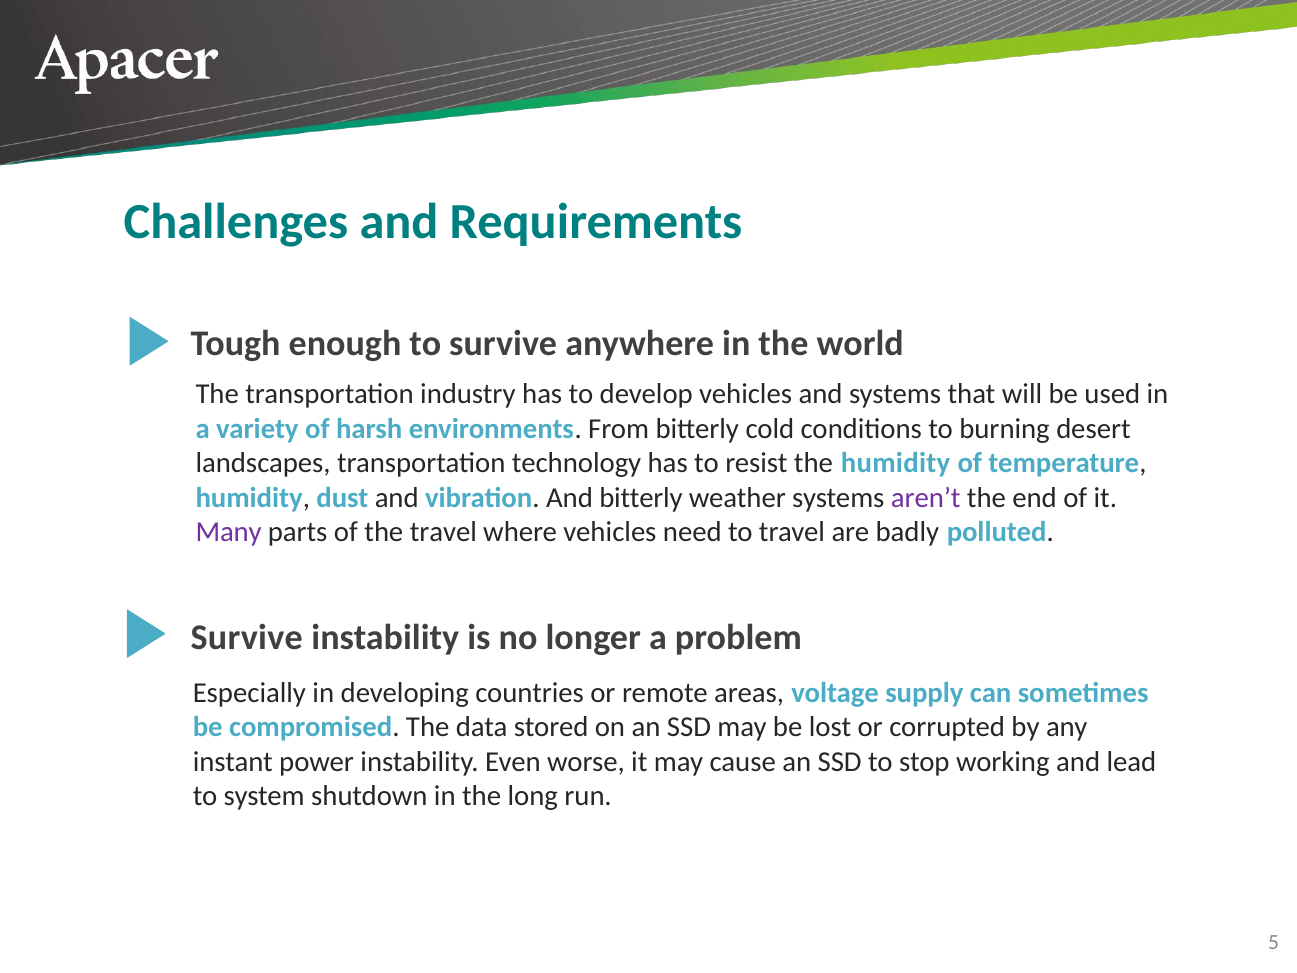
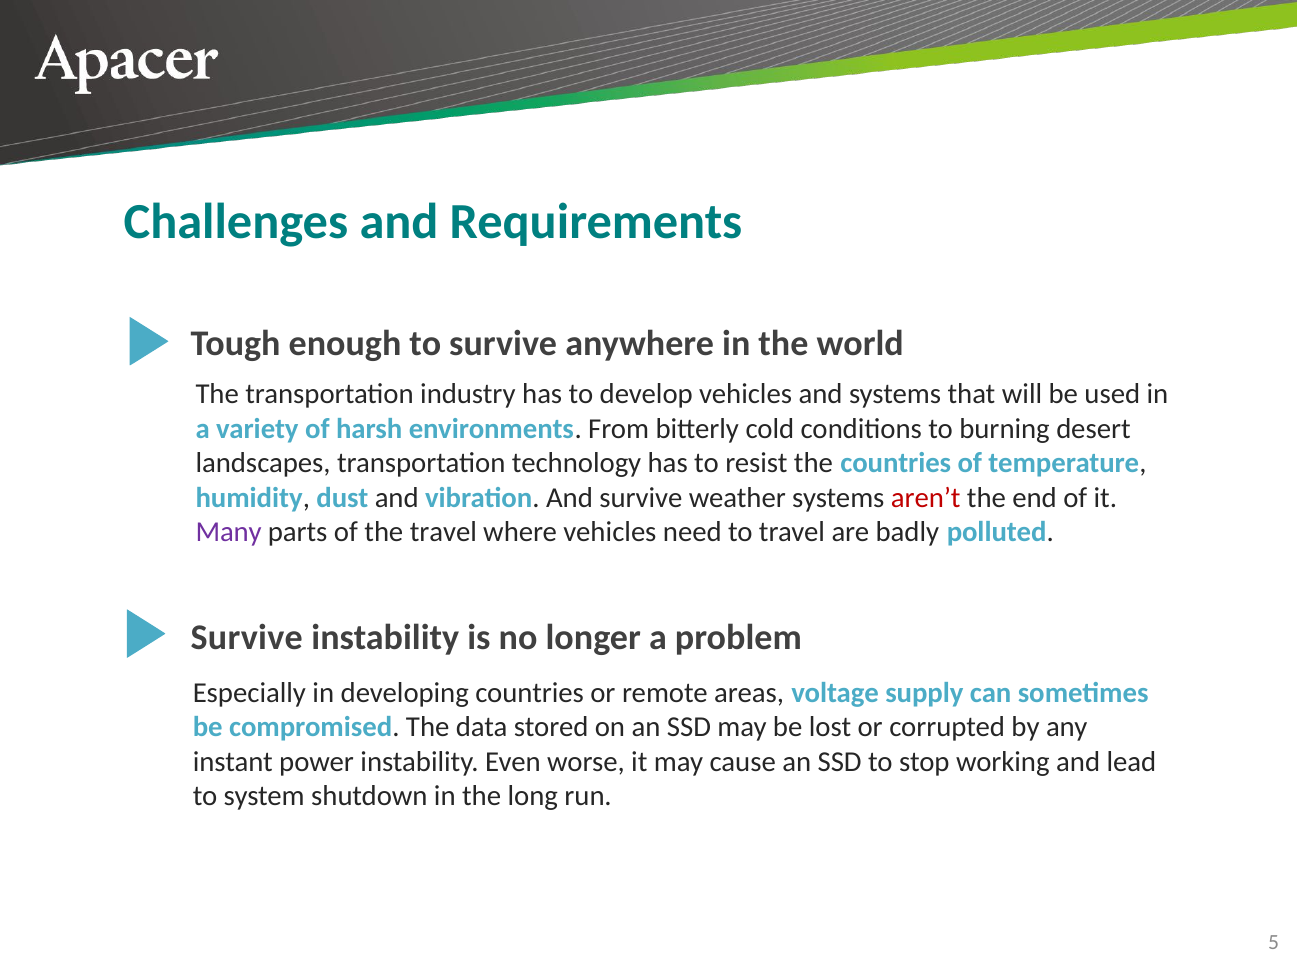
the humidity: humidity -> countries (896, 463)
And bitterly: bitterly -> survive (641, 498)
aren’t colour: purple -> red (926, 498)
